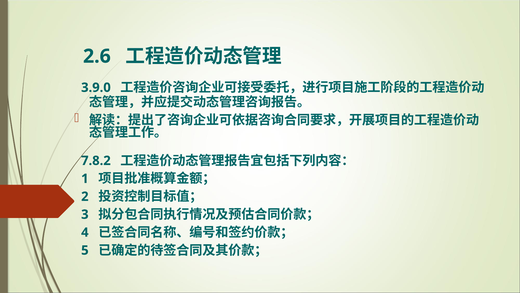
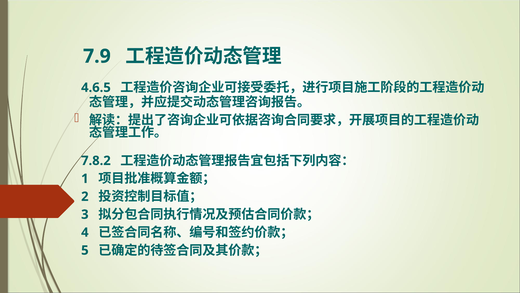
2.6: 2.6 -> 7.9 (97, 56)
3.9.0: 3.9.0 -> 4.6.5 (96, 87)
